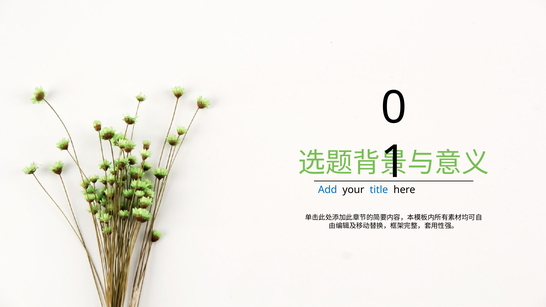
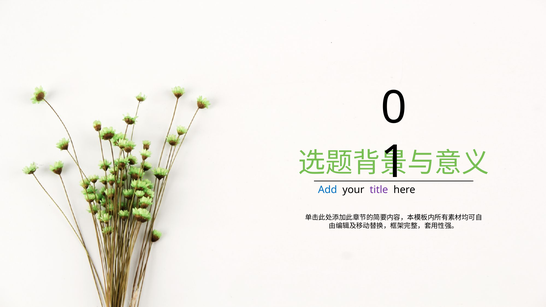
title colour: blue -> purple (379, 190)
